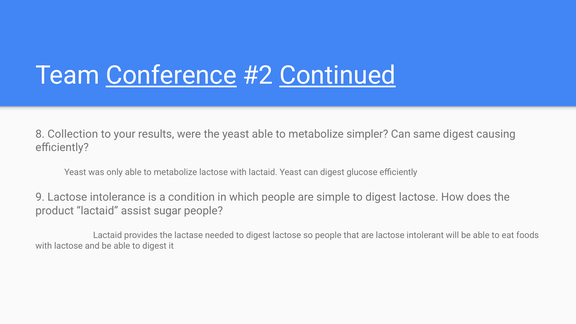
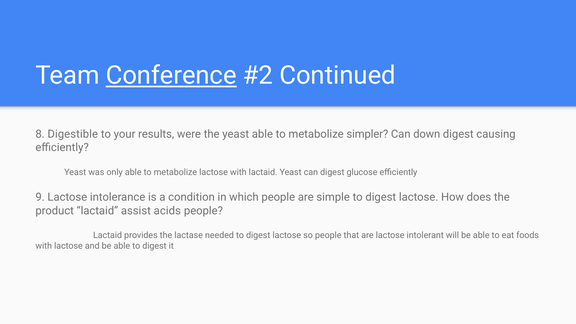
Continued underline: present -> none (338, 76)
Collection: Collection -> Digestible (73, 134)
same: same -> down (427, 134)
sugar: sugar -> acids (167, 211)
